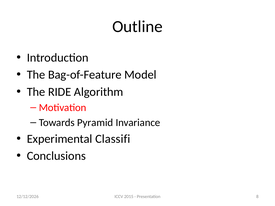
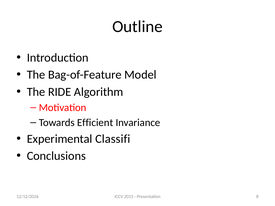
Pyramid: Pyramid -> Efficient (95, 123)
